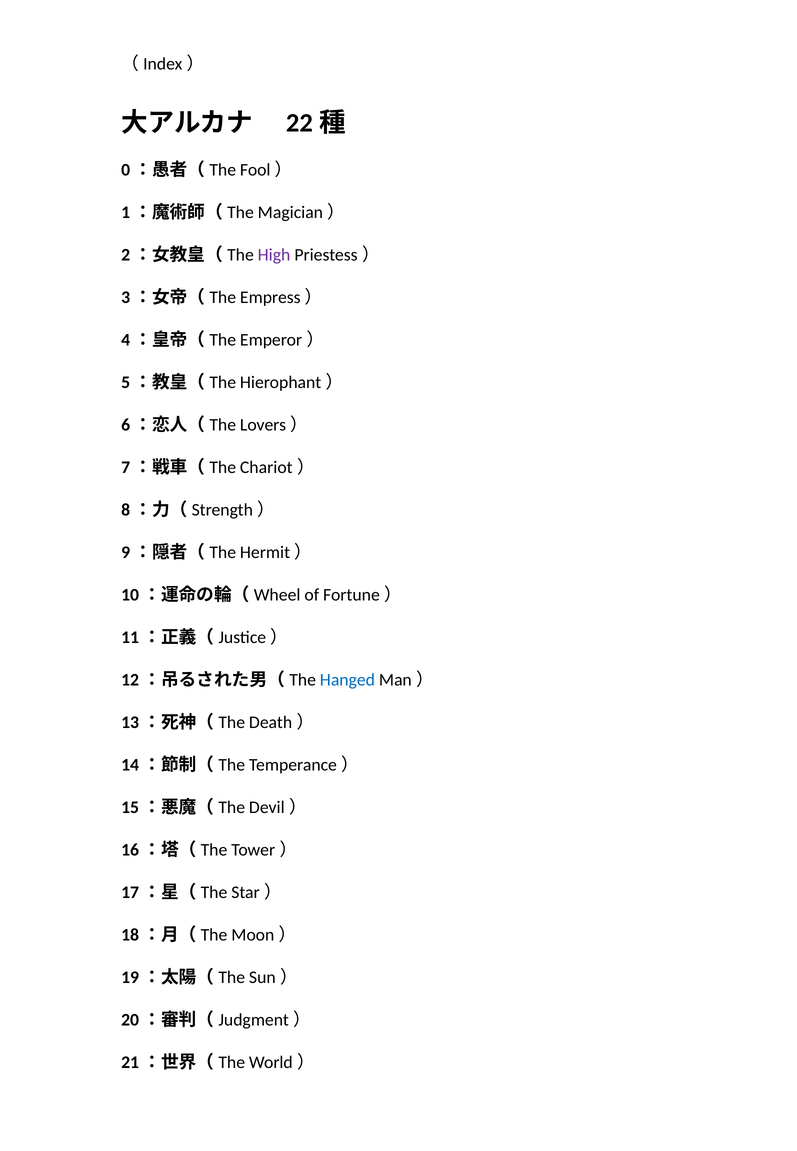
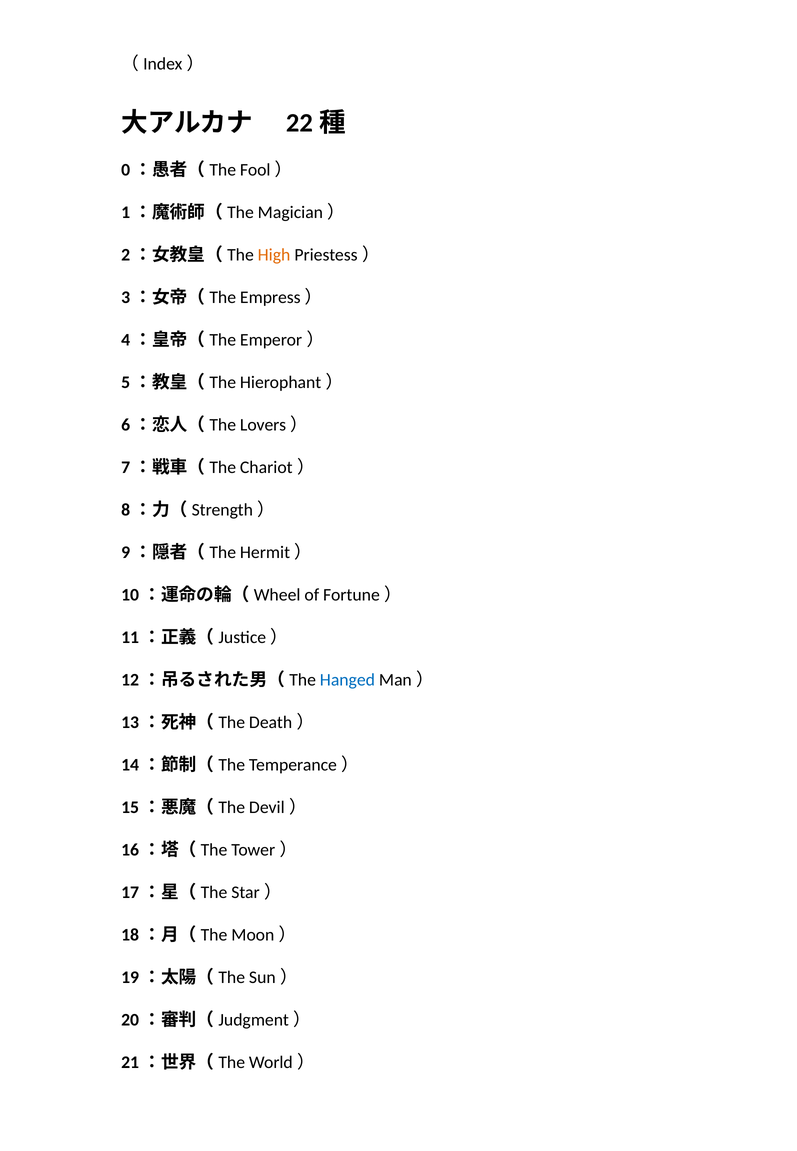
High colour: purple -> orange (274, 255)
